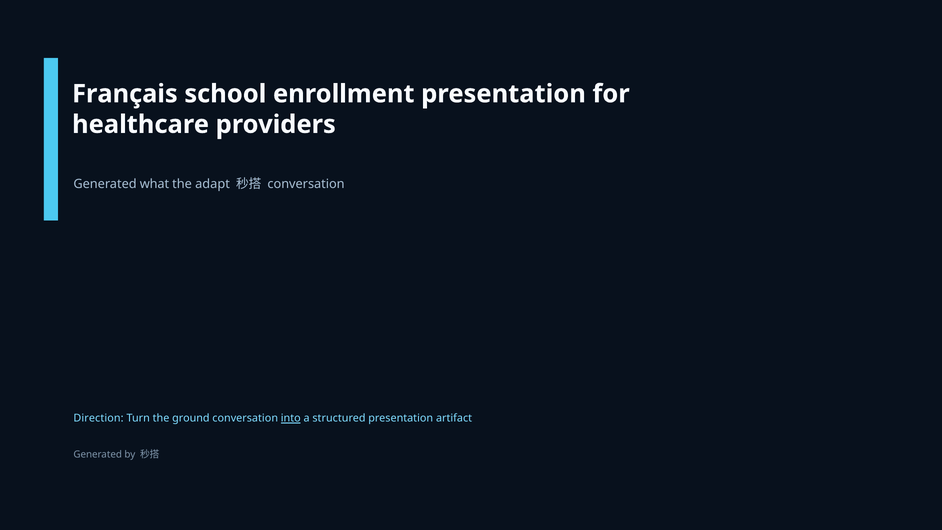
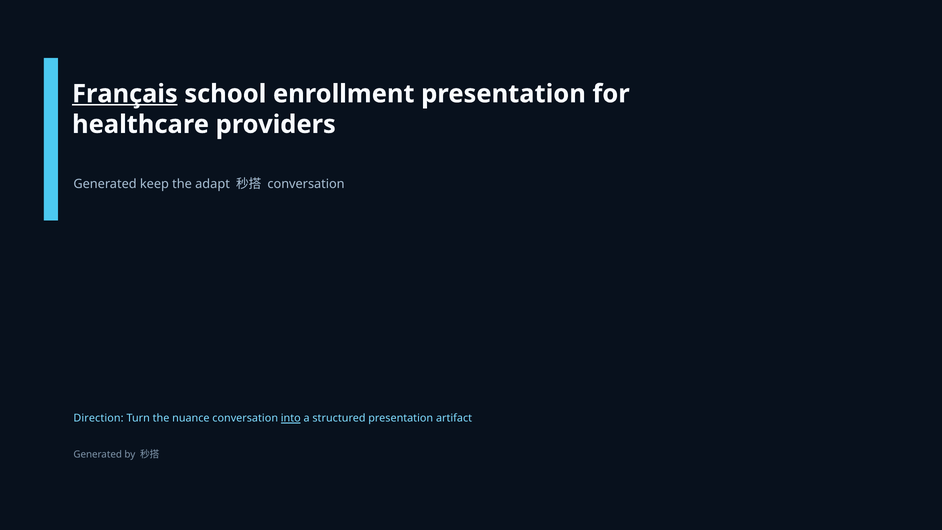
Français underline: none -> present (125, 94)
what: what -> keep (154, 184)
ground: ground -> nuance (191, 418)
